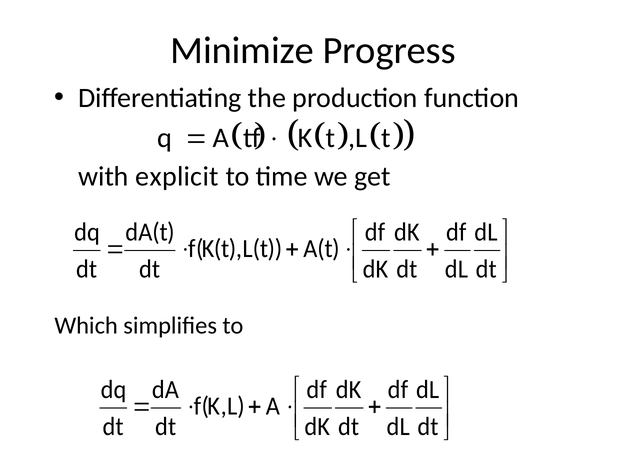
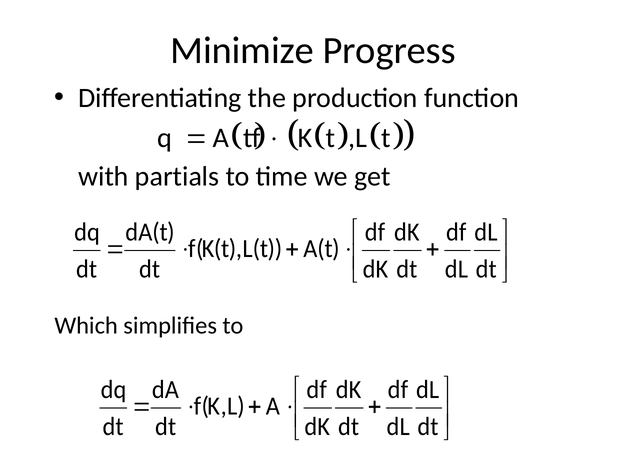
explicit: explicit -> partials (177, 177)
